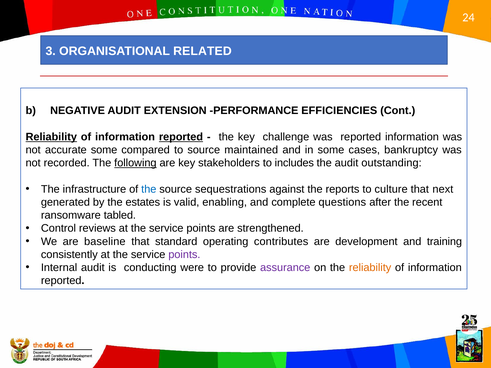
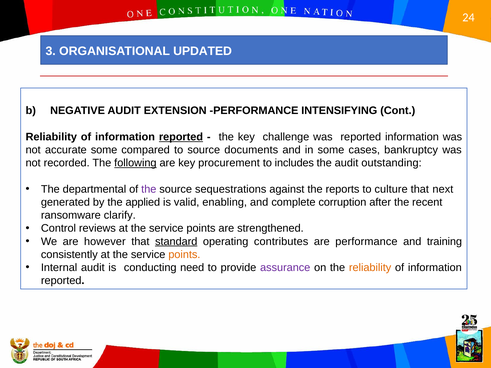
RELATED: RELATED -> UPDATED (203, 51)
EFFICIENCIES: EFFICIENCIES -> INTENSIFYING (339, 111)
Reliability underline: present -> none (51, 137)
maintained: maintained -> documents (251, 150)
stakeholders: stakeholders -> procurement (229, 163)
infrastructure: infrastructure -> departmental (94, 189)
the colour: blue -> purple (149, 189)
estates: estates -> applied (143, 202)
questions: questions -> corruption (342, 202)
tabled: tabled -> clarify (120, 215)
baseline: baseline -> however (105, 242)
standard underline: none -> present (176, 242)
are development: development -> performance (366, 242)
points colour: purple -> orange (184, 255)
were: were -> need (192, 268)
